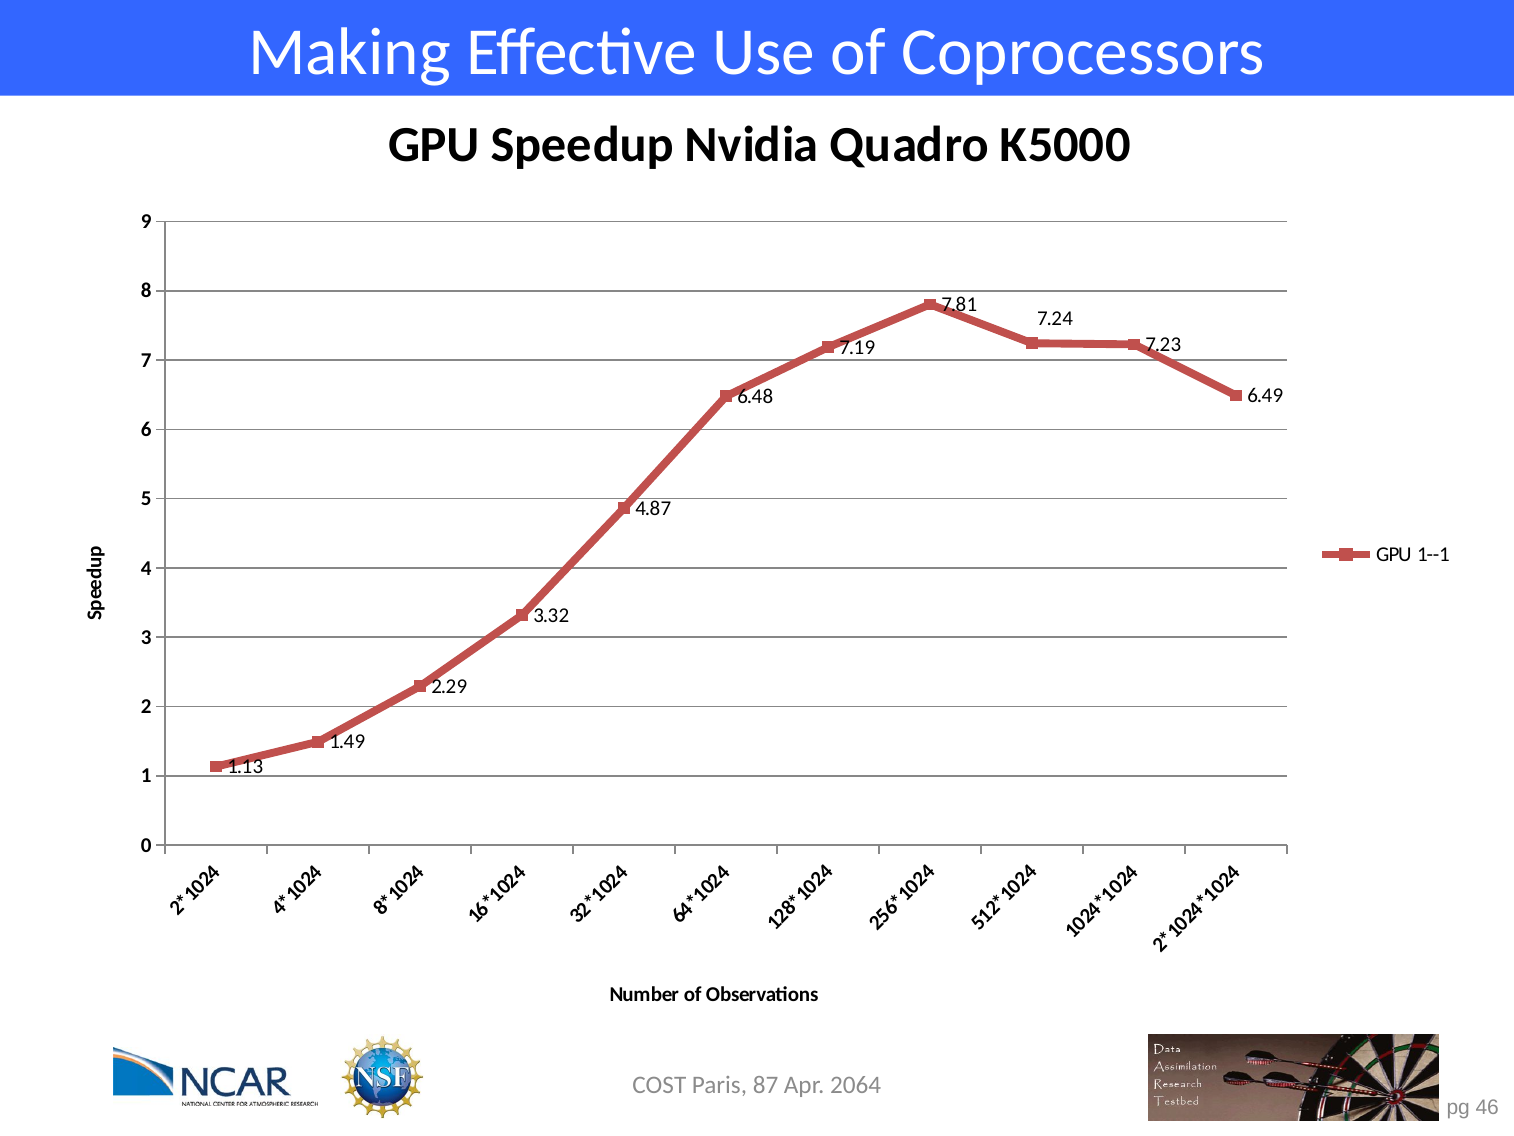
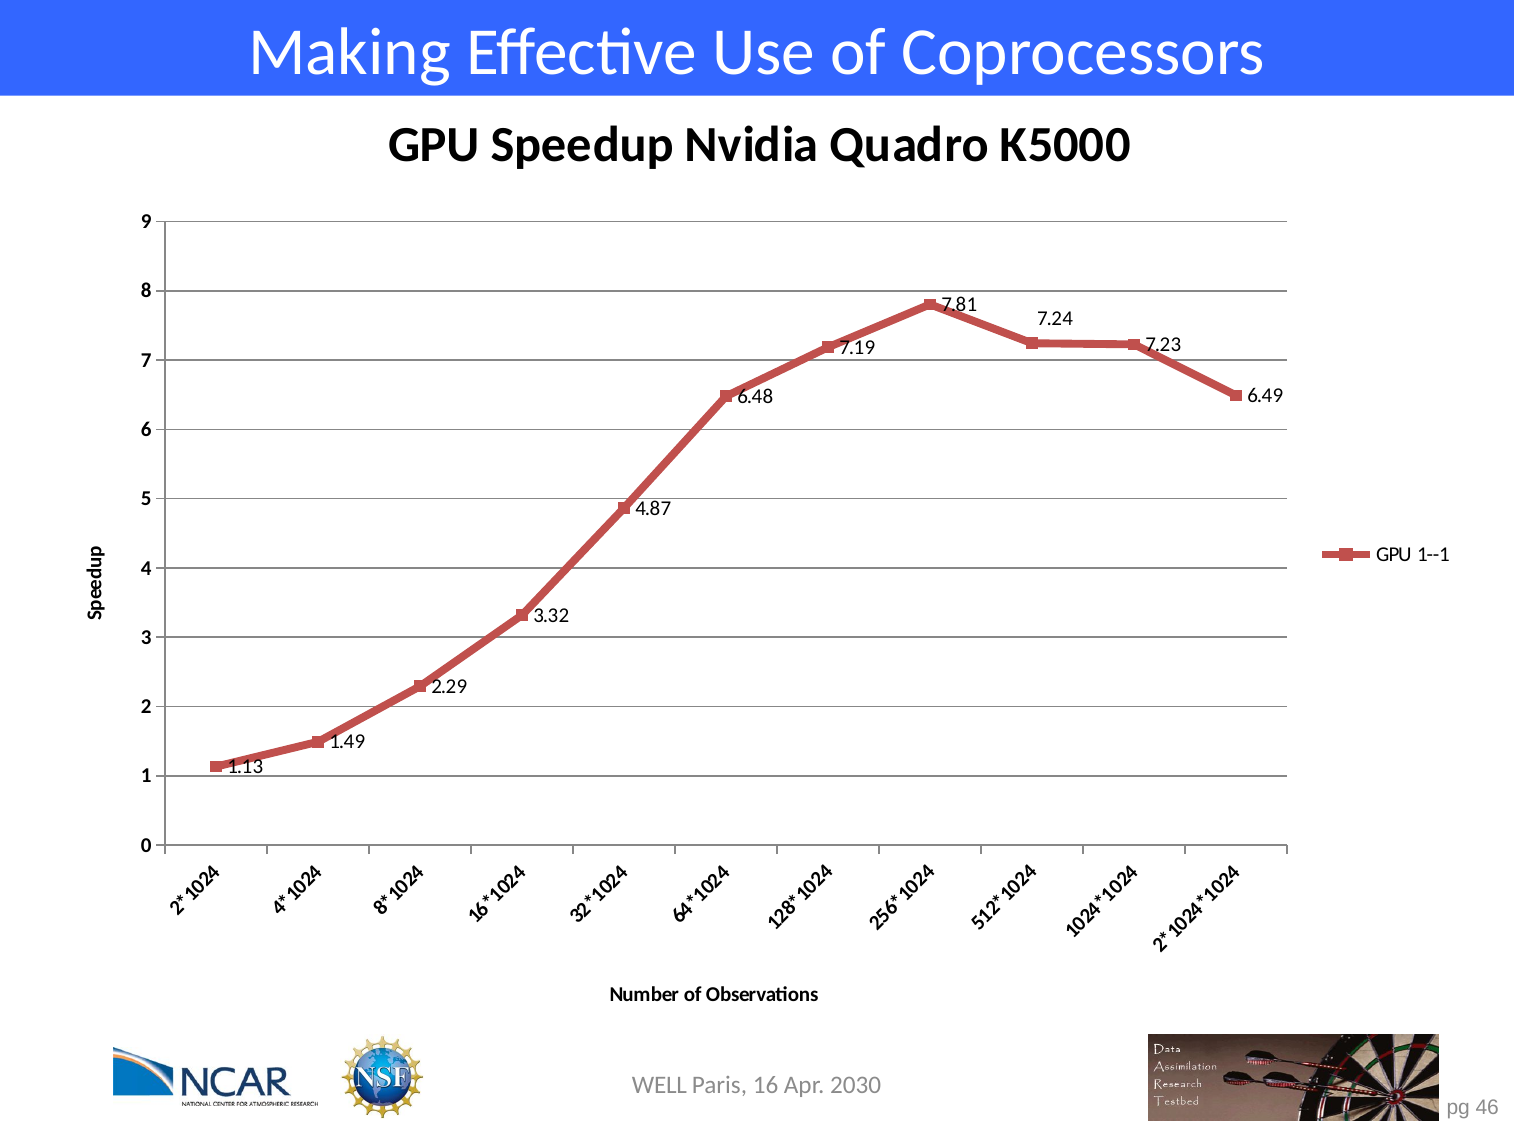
COST: COST -> WELL (659, 1084)
87: 87 -> 16 (766, 1084)
2064: 2064 -> 2030 (856, 1084)
